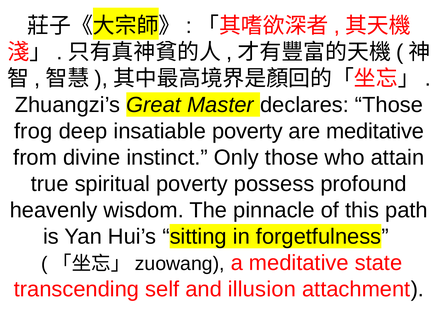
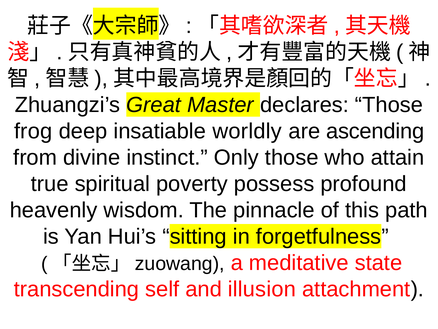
insatiable poverty: poverty -> worldly (247, 131)
are meditative: meditative -> ascending (375, 131)
